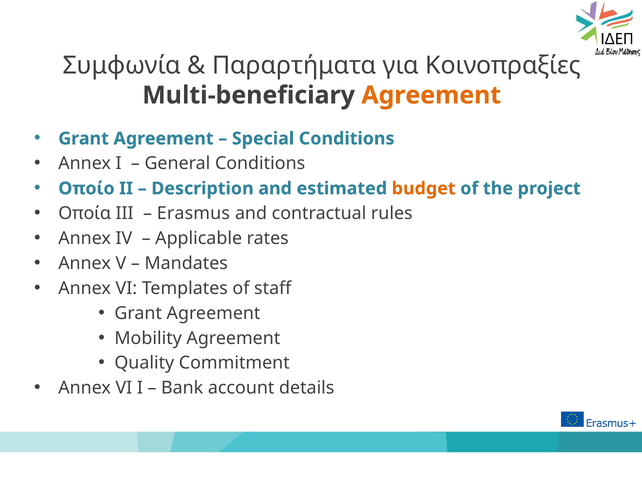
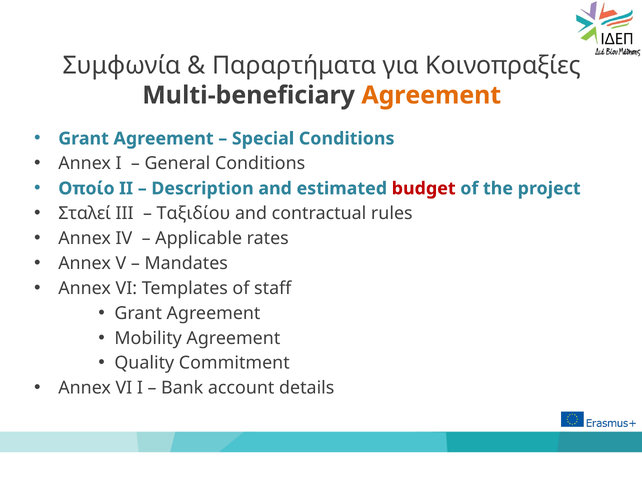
budget colour: orange -> red (424, 189)
Οποία: Οποία -> Σταλεί (85, 214)
Erasmus: Erasmus -> Ταξιδίου (193, 214)
